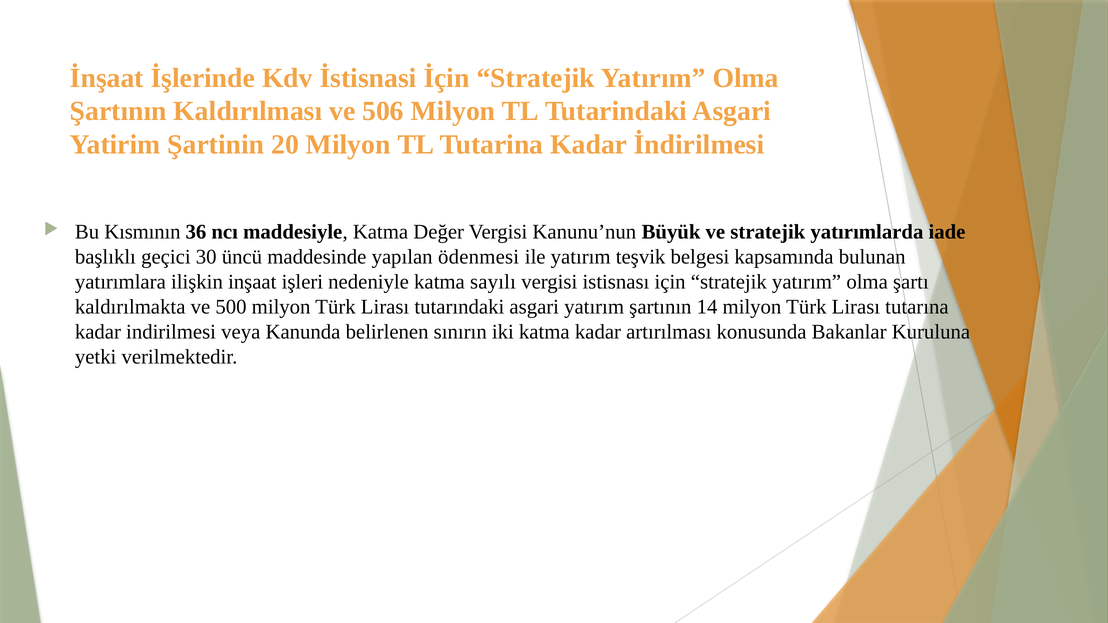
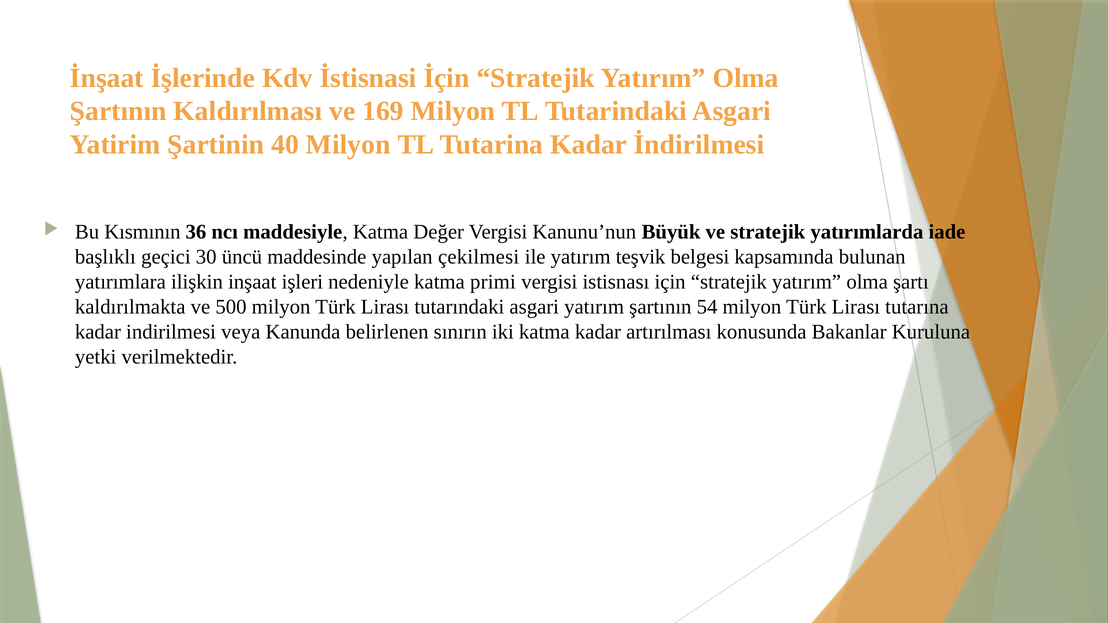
506: 506 -> 169 (383, 111)
20: 20 -> 40 (285, 145)
ödenmesi: ödenmesi -> çekilmesi (479, 257)
sayılı: sayılı -> primi (493, 282)
14: 14 -> 54 (707, 307)
